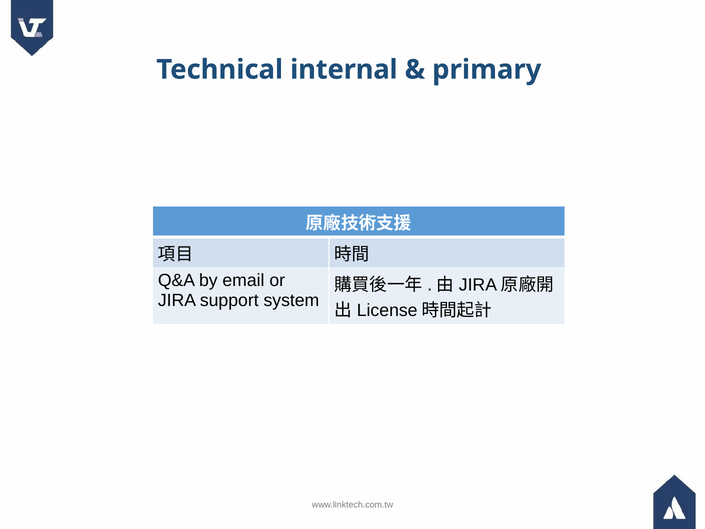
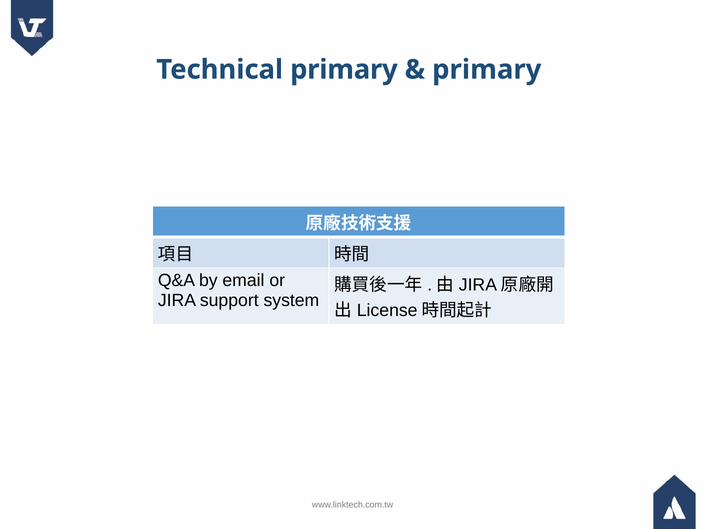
Technical internal: internal -> primary (344, 70)
